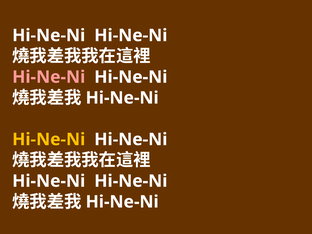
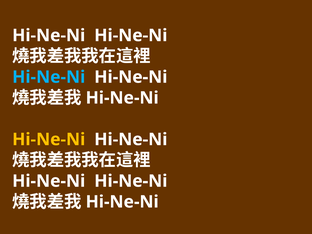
Hi-Ne-Ni colour: pink -> light blue (49, 77)
